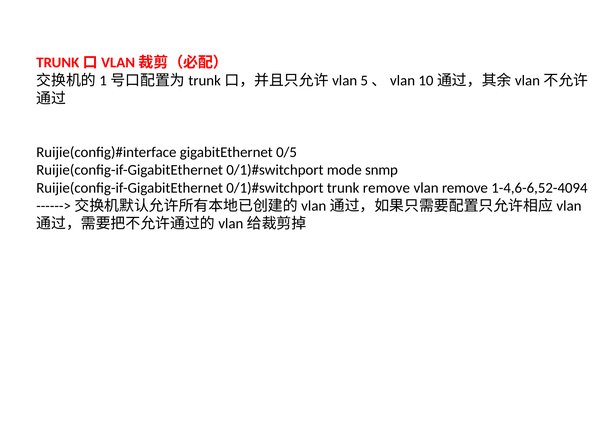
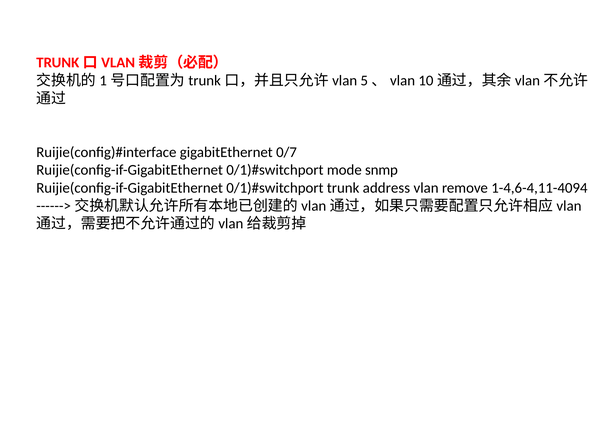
0/5: 0/5 -> 0/7 (286, 152)
trunk remove: remove -> address (386, 188)
1-4,6-6,52-4094: 1-4,6-6,52-4094 -> 1-4,6-4,11-4094 (539, 188)
